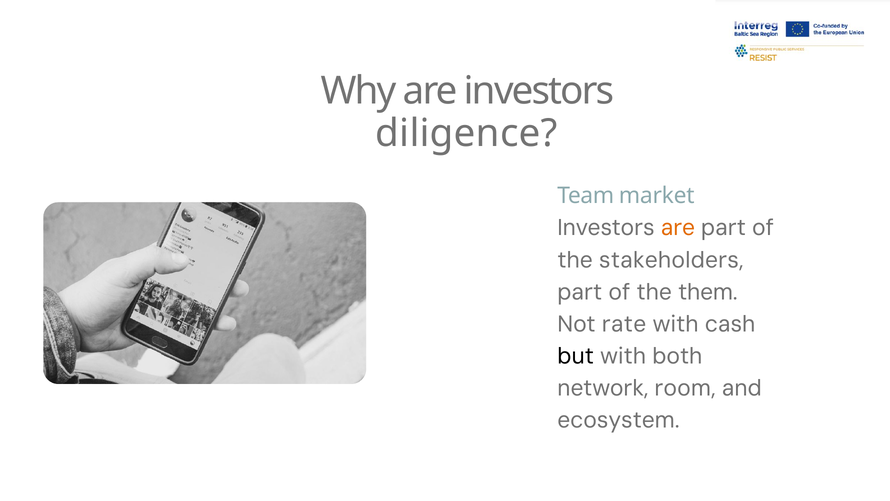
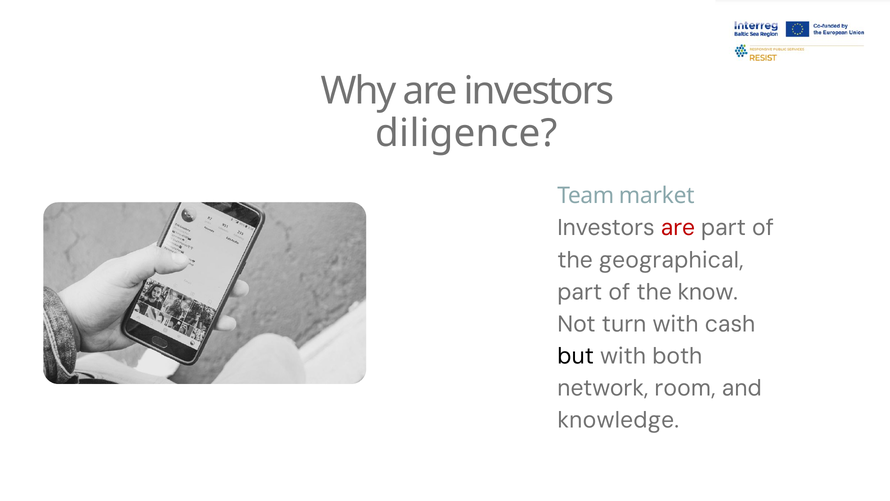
are colour: orange -> red (678, 228)
stakeholders: stakeholders -> geographical (671, 260)
them: them -> know (708, 292)
rate: rate -> turn (624, 324)
ecosystem: ecosystem -> knowledge (618, 420)
